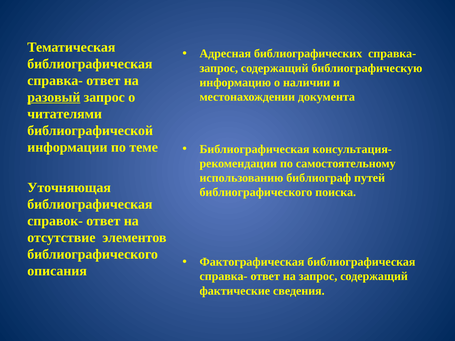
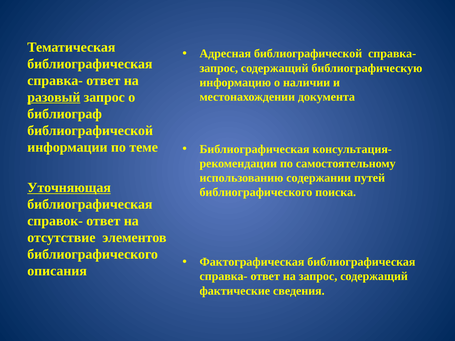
Адресная библиографических: библиографических -> библиографической (308, 54)
читателями: читателями -> библиограф (65, 114)
библиограф: библиограф -> содержании (319, 178)
Уточняющая underline: none -> present (69, 188)
